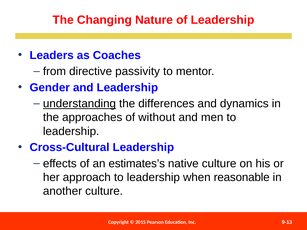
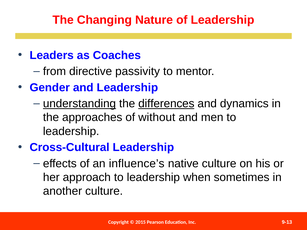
differences underline: none -> present (166, 104)
estimates’s: estimates’s -> influence’s (137, 164)
reasonable: reasonable -> sometimes (242, 177)
